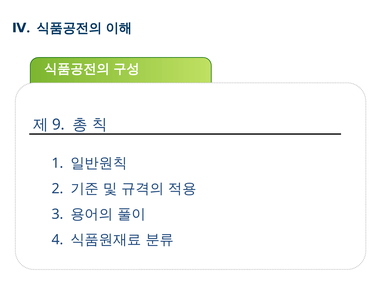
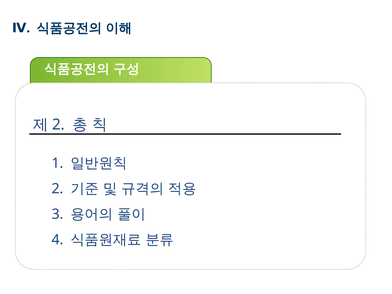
9: 9 -> 2 (58, 124)
